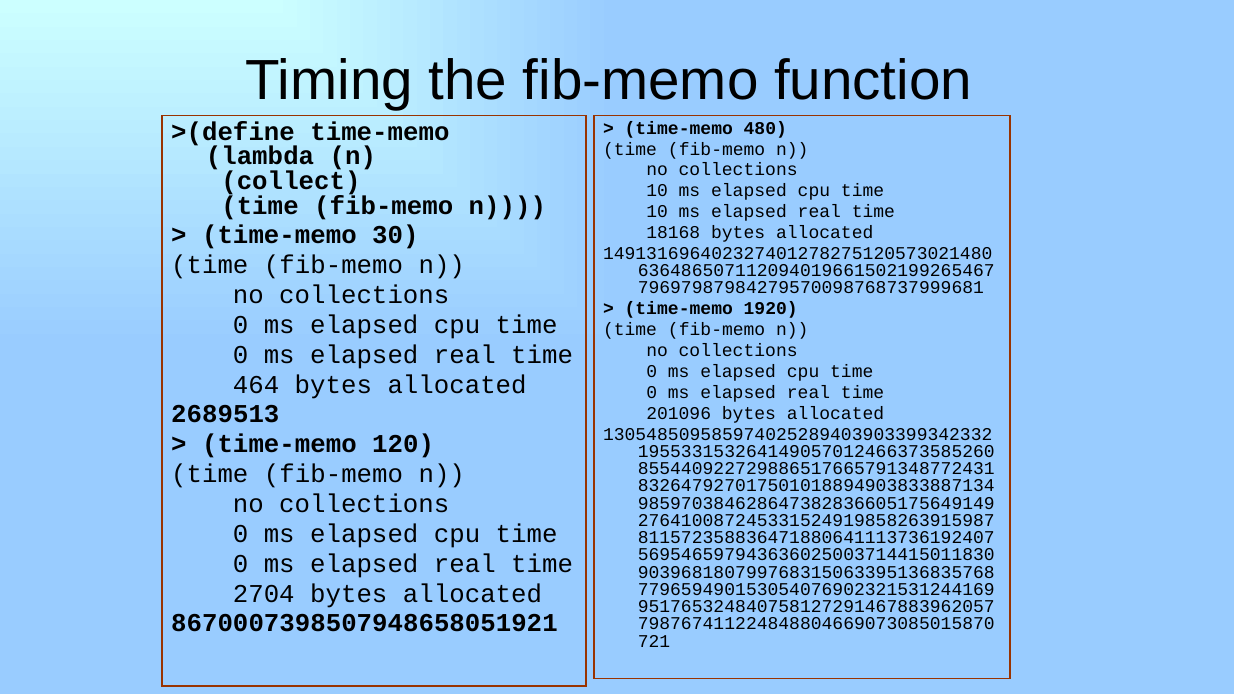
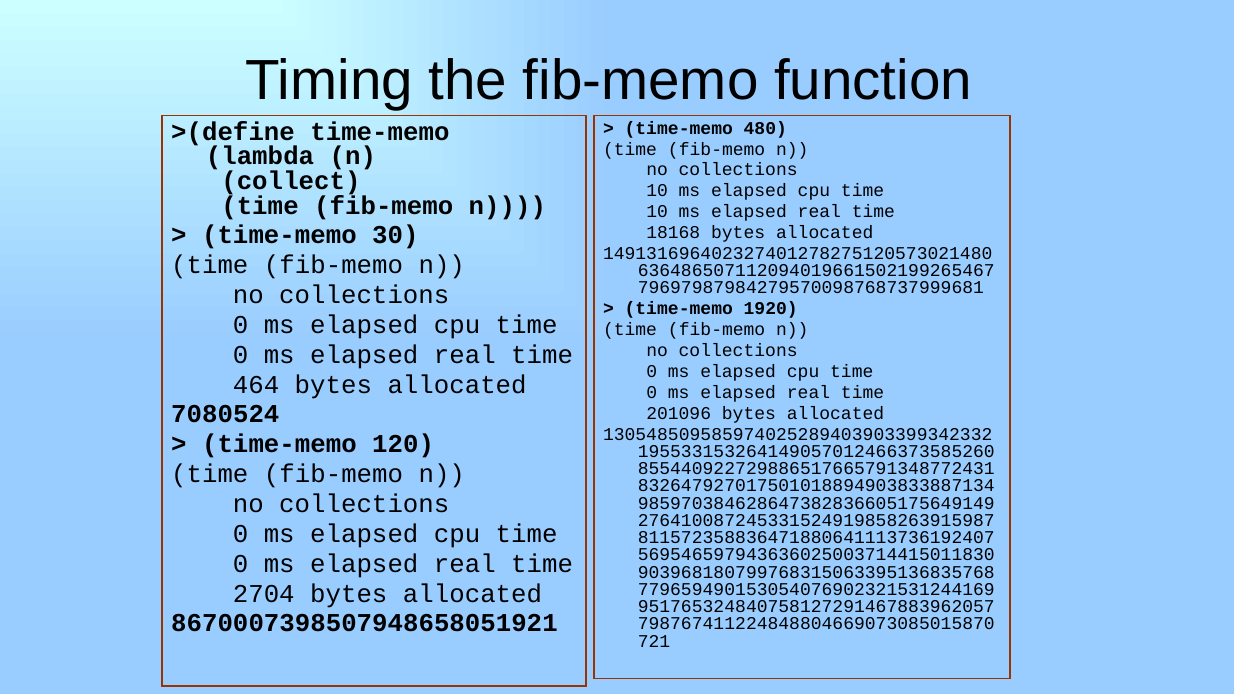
2689513: 2689513 -> 7080524 (225, 415)
